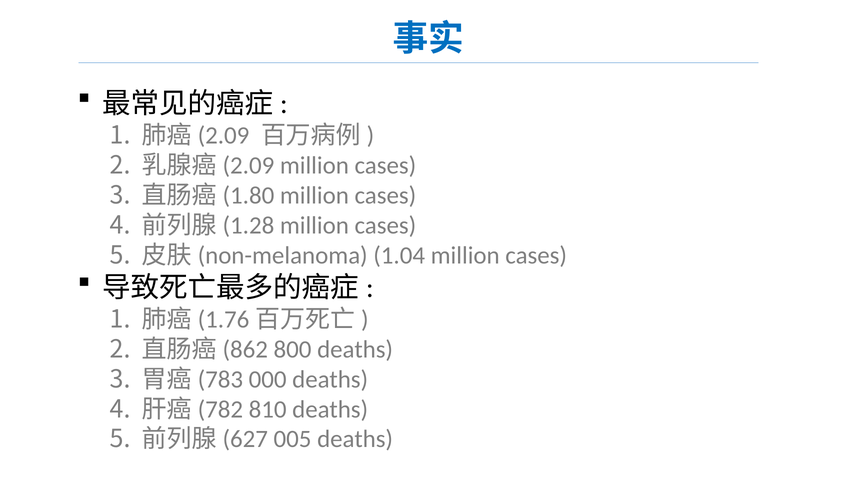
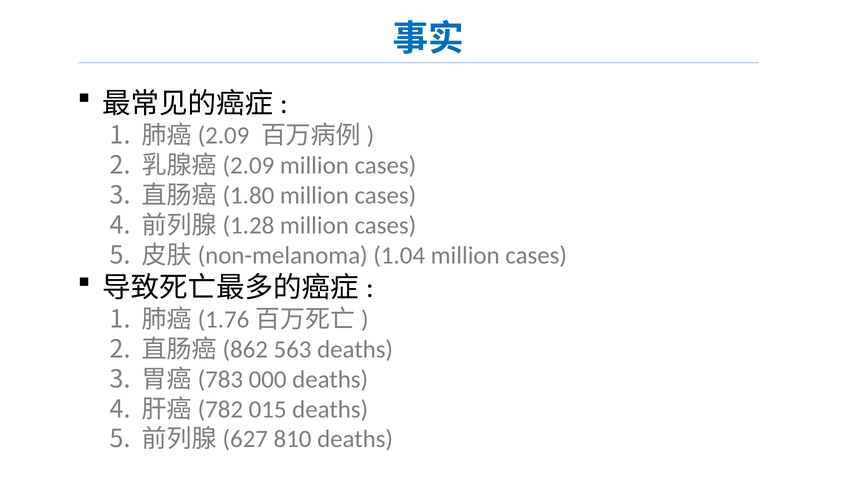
800: 800 -> 563 (293, 350)
810: 810 -> 015 (268, 410)
005: 005 -> 810 (293, 440)
